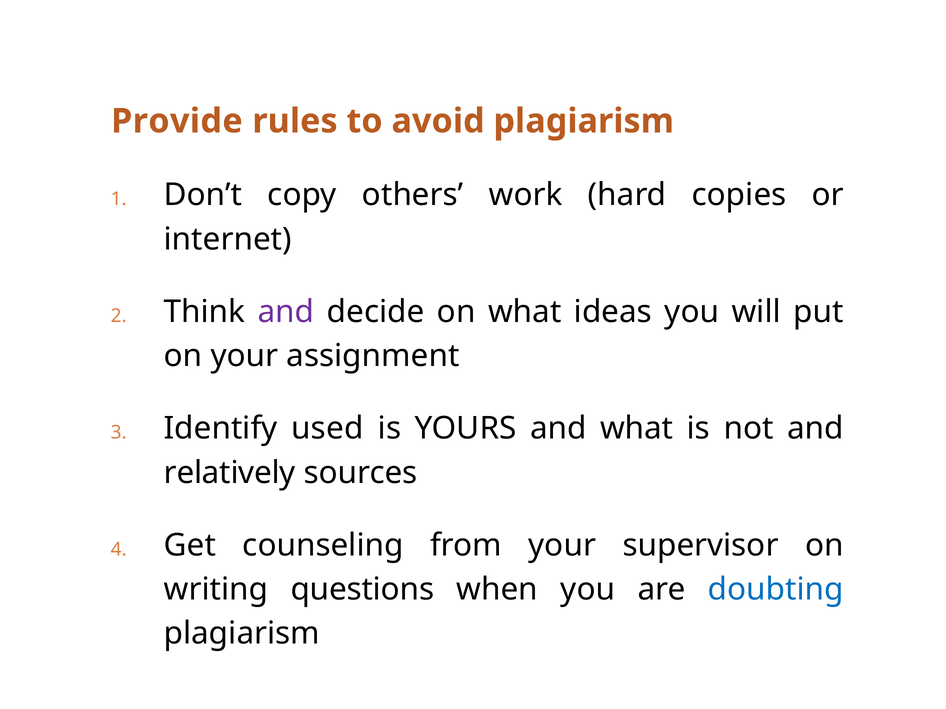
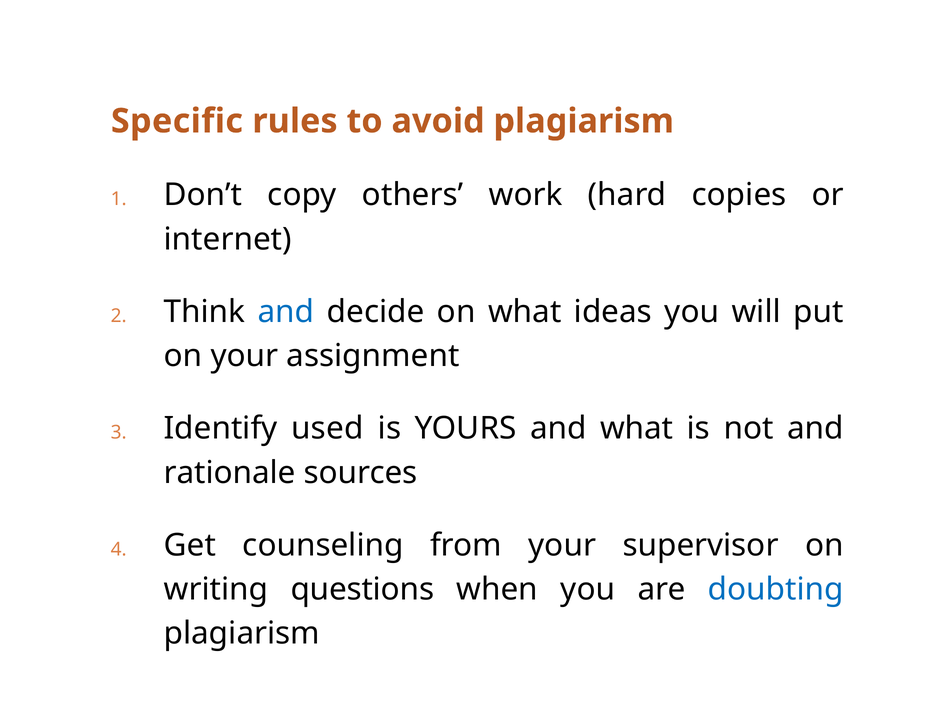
Provide: Provide -> Specific (177, 121)
and colour: purple -> blue (286, 312)
relatively: relatively -> rationale (230, 473)
